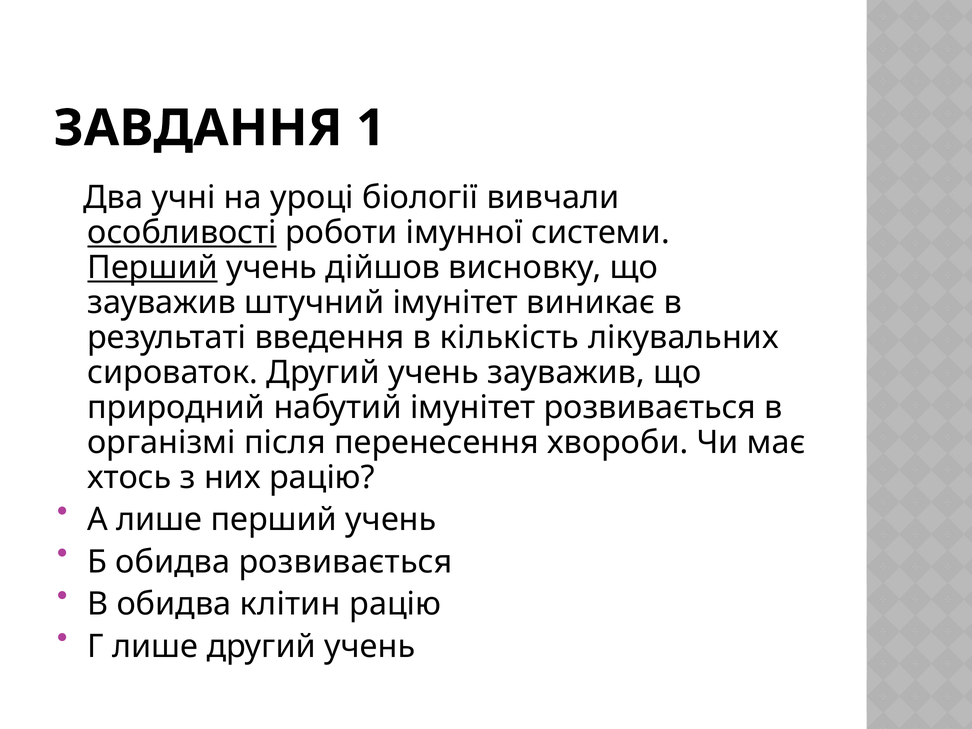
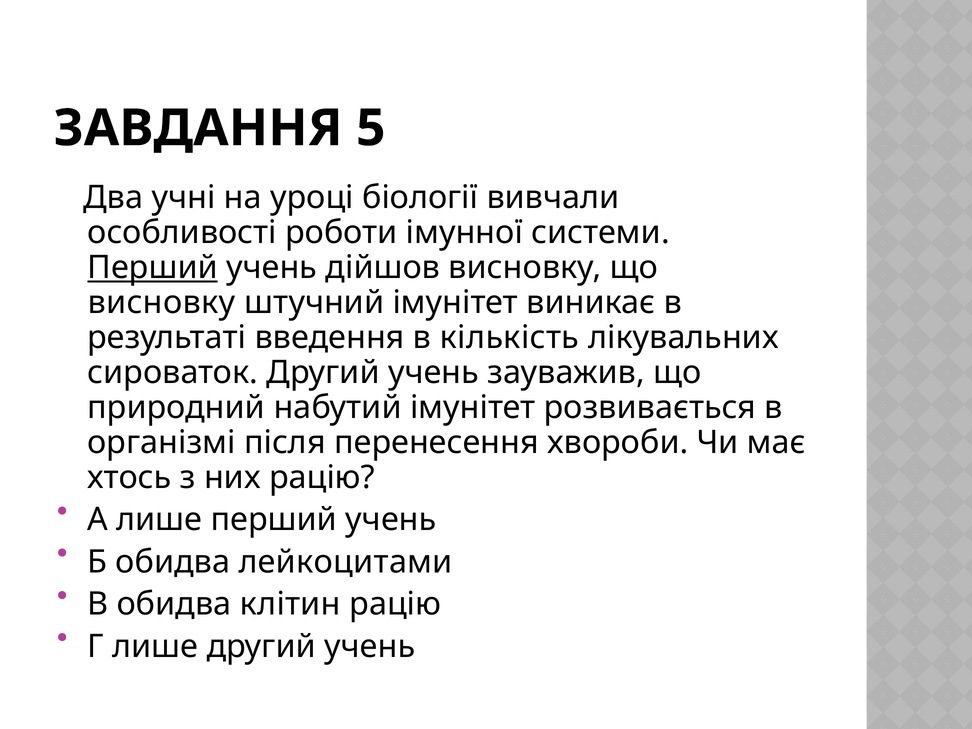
1: 1 -> 5 (371, 128)
особливості underline: present -> none (182, 233)
зауважив: зауважив -> висновку (162, 303)
обидва розвивається: розвивається -> лейкоцитами (346, 562)
